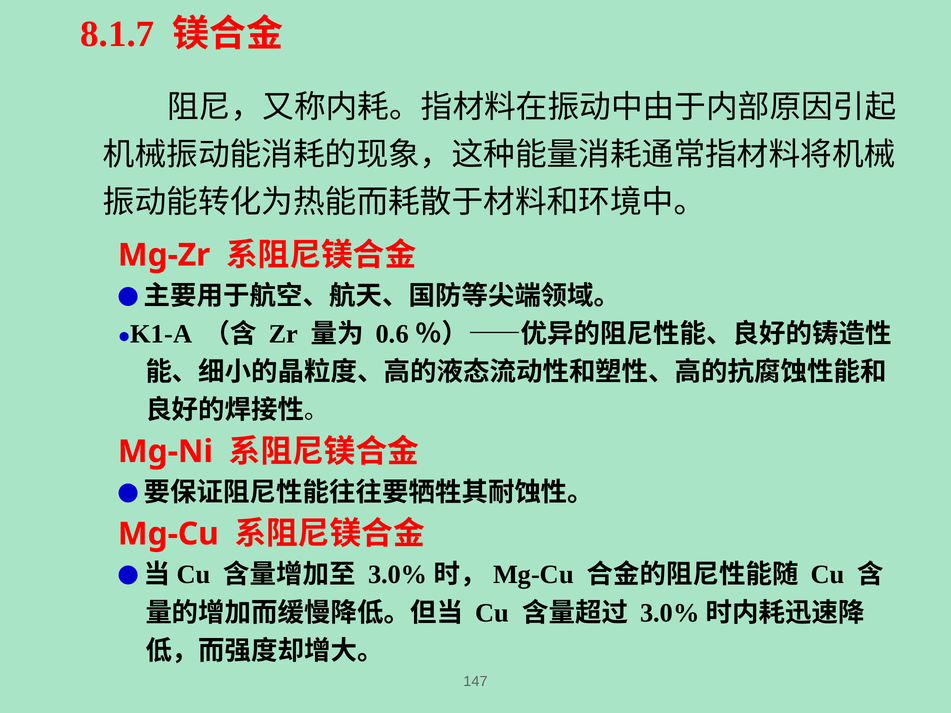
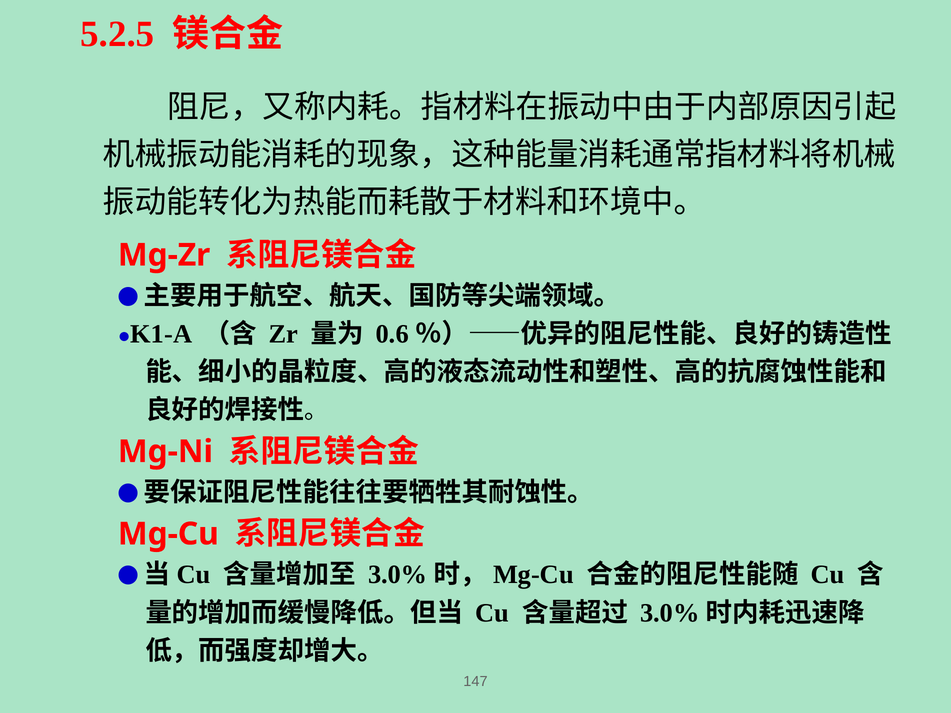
8.1.7: 8.1.7 -> 5.2.5 (117, 34)
